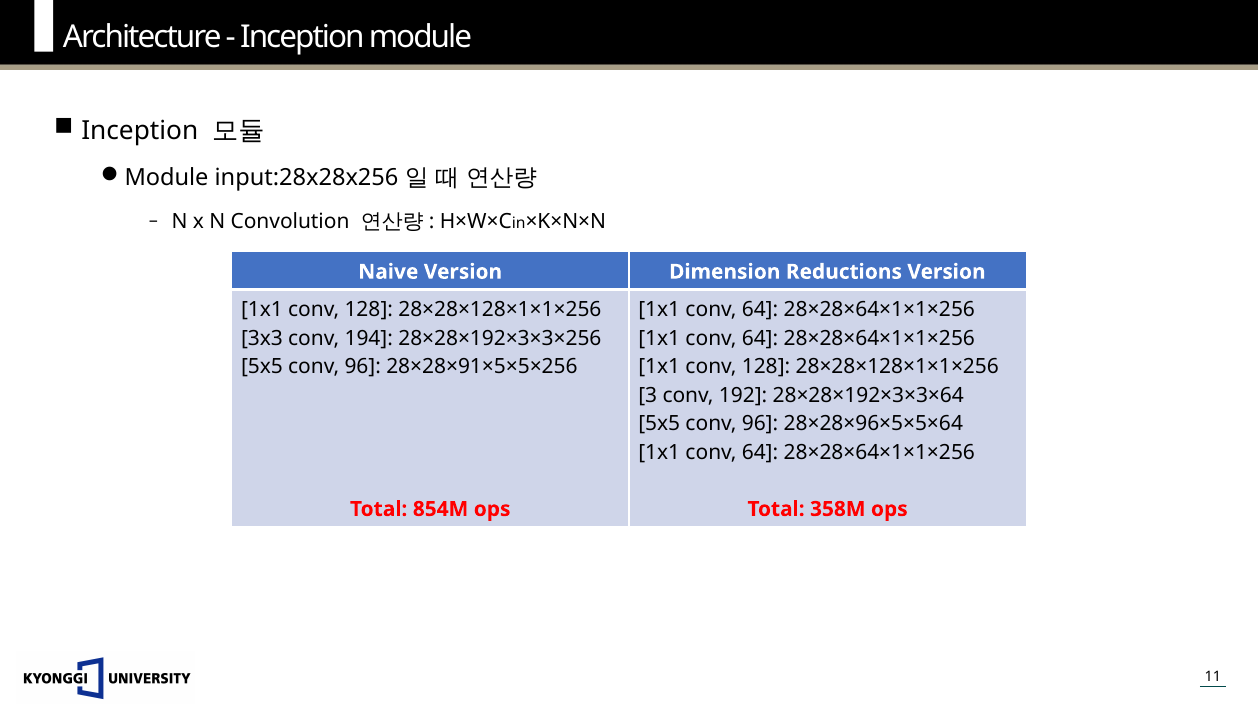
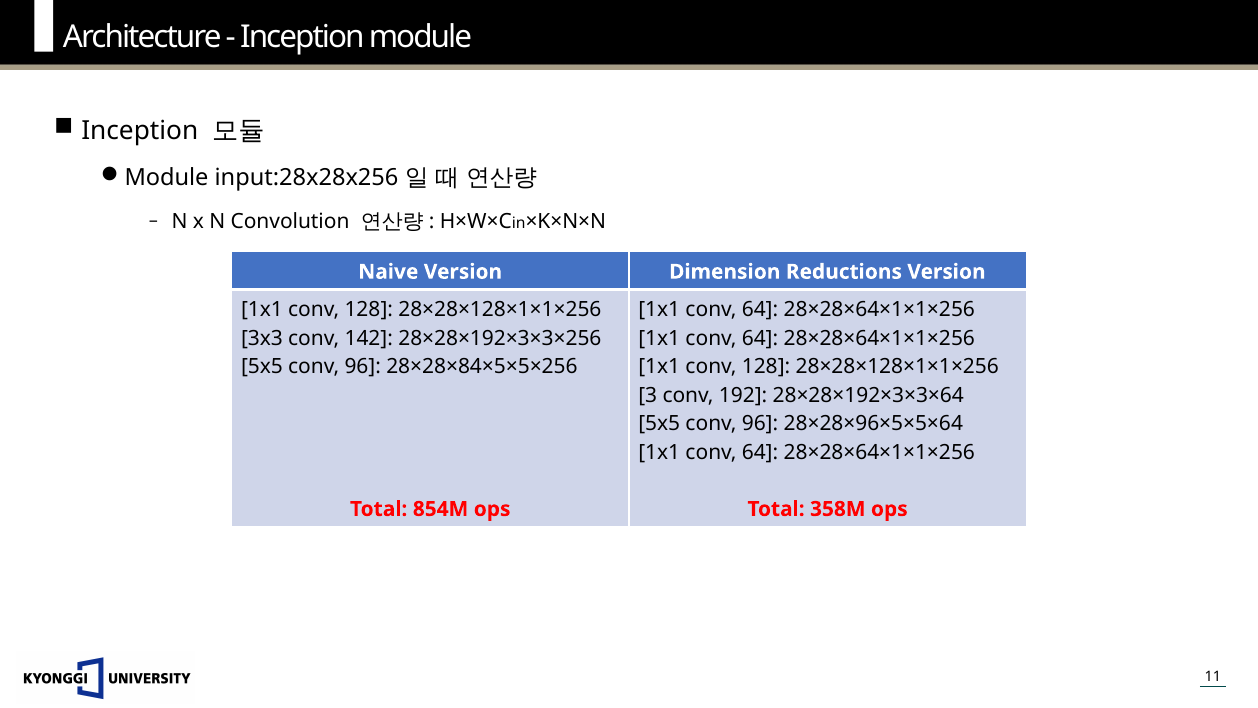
194: 194 -> 142 (369, 338)
28×28×91×5×5×256: 28×28×91×5×5×256 -> 28×28×84×5×5×256 (482, 367)
